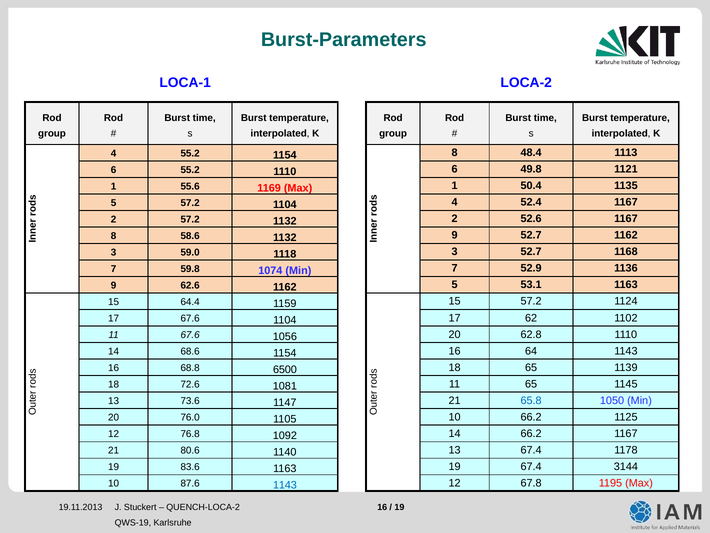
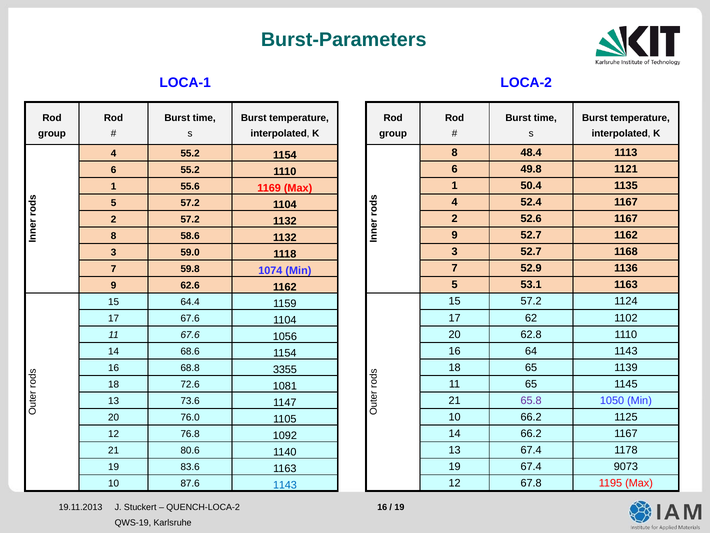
6500: 6500 -> 3355 (285, 369)
65.8 colour: blue -> purple (531, 400)
3144: 3144 -> 9073 (626, 466)
